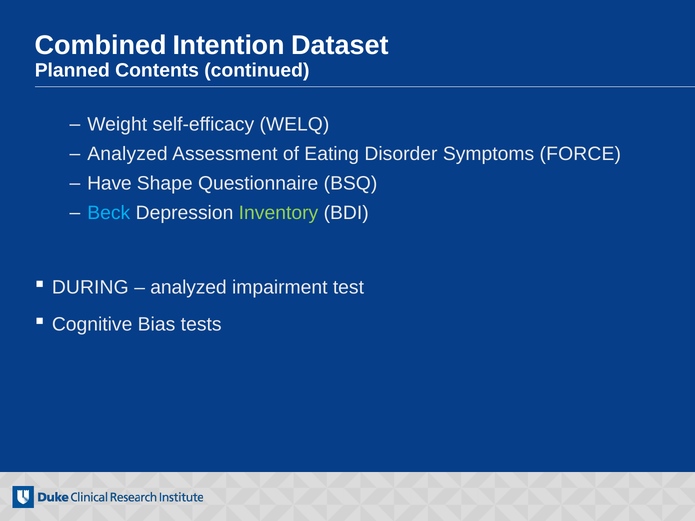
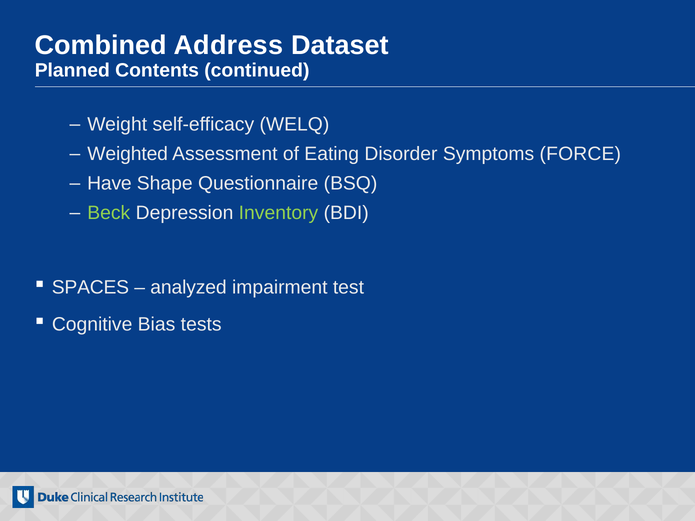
Intention: Intention -> Address (228, 45)
Analyzed: Analyzed -> Weighted (128, 154)
Beck colour: light blue -> light green (109, 213)
DURING: DURING -> SPACES (90, 287)
